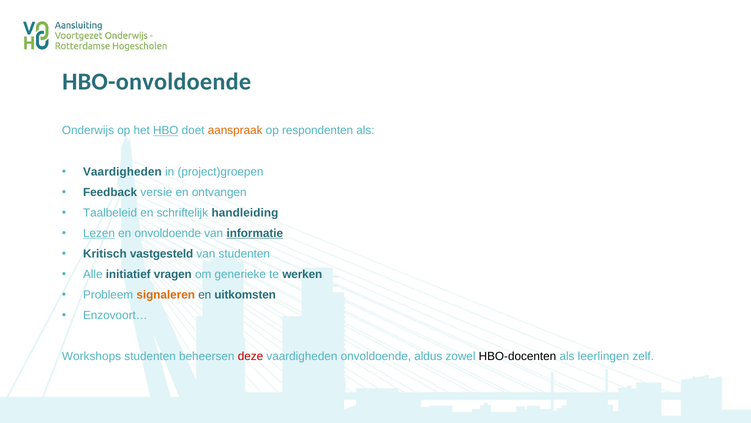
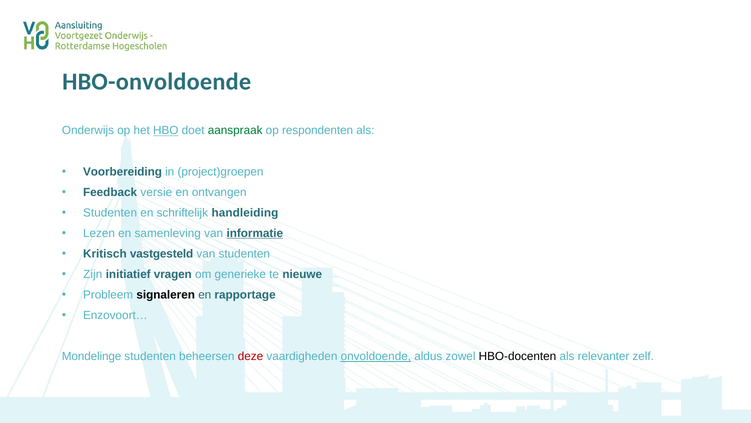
aanspraak colour: orange -> green (235, 130)
Vaardigheden: Vaardigheden -> Voorbereiding (122, 171)
Taalbeleid: Taalbeleid -> Studenten (110, 212)
Lezen underline: present -> none (99, 233)
en onvoldoende: onvoldoende -> samenleving (168, 233)
Alle: Alle -> Zijn (93, 274)
werken: werken -> nieuwe (302, 274)
signaleren colour: orange -> black (166, 295)
uitkomsten: uitkomsten -> rapportage (245, 295)
Workshops: Workshops -> Mondelinge (92, 356)
onvoldoende underline: none -> present (376, 356)
leerlingen: leerlingen -> relevanter (604, 356)
